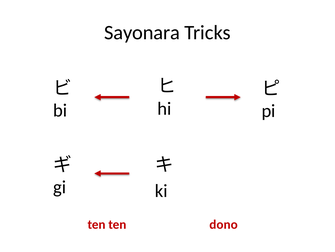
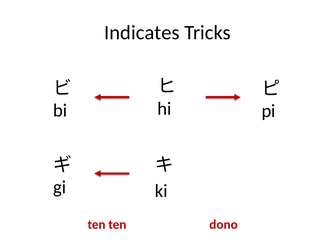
Sayonara: Sayonara -> Indicates (142, 32)
